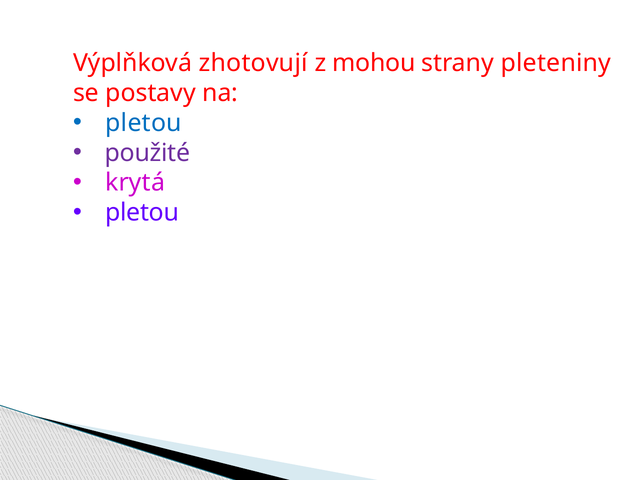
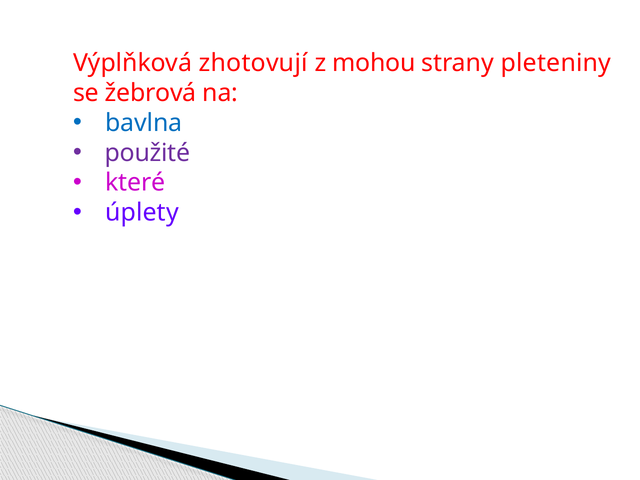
postavy: postavy -> žebrová (151, 93)
pletou: pletou -> bavlna (144, 123)
krytá: krytá -> které (135, 183)
pletou: pletou -> úplety (142, 213)
